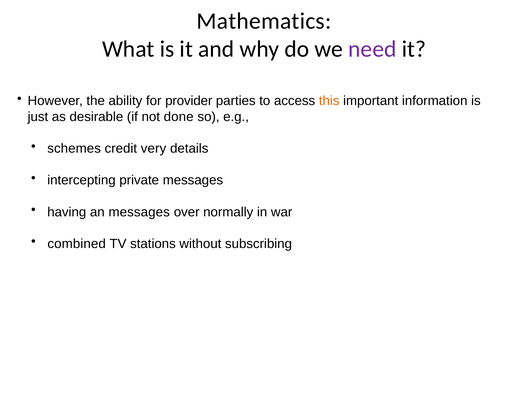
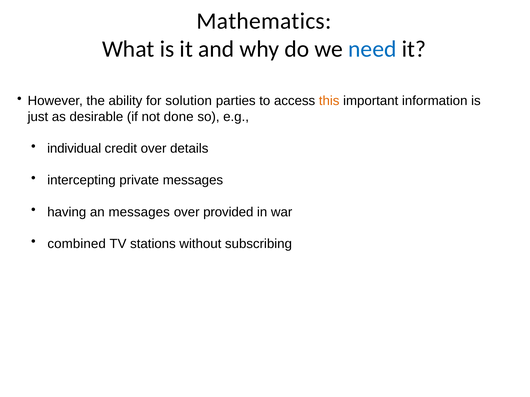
need colour: purple -> blue (372, 49)
provider: provider -> solution (189, 101)
schemes: schemes -> individual (74, 149)
credit very: very -> over (154, 149)
normally: normally -> provided (228, 212)
